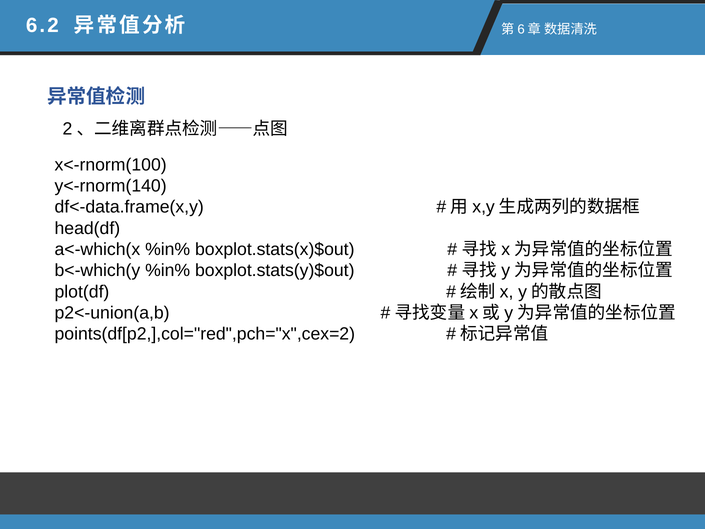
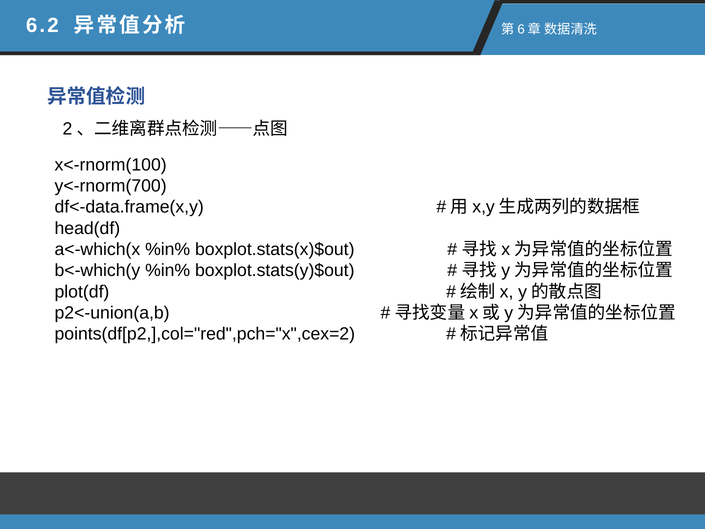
y<-rnorm(140: y<-rnorm(140 -> y<-rnorm(700 (111, 186)
